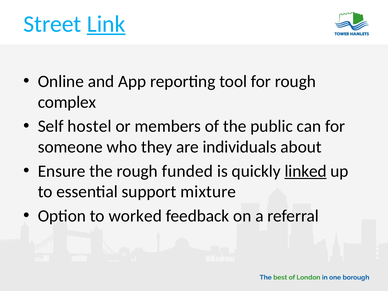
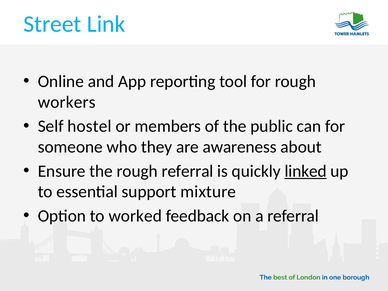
Link underline: present -> none (106, 24)
complex: complex -> workers (67, 102)
individuals: individuals -> awareness (240, 147)
rough funded: funded -> referral (188, 171)
